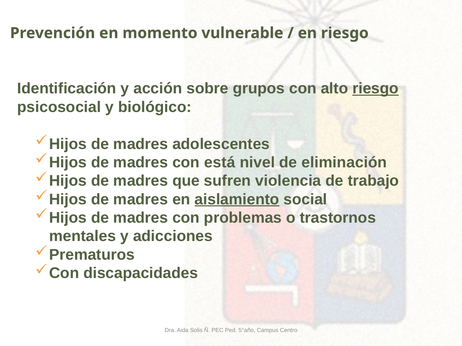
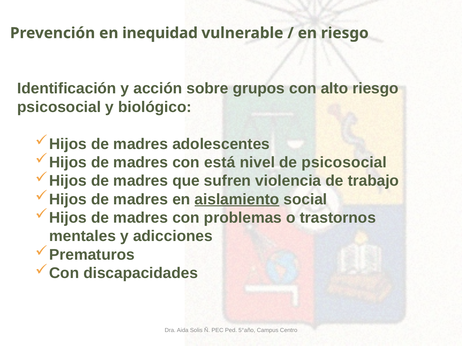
momento: momento -> inequidad (160, 33)
riesgo underline: present -> none (376, 89)
de eliminación: eliminación -> psicosocial (344, 163)
